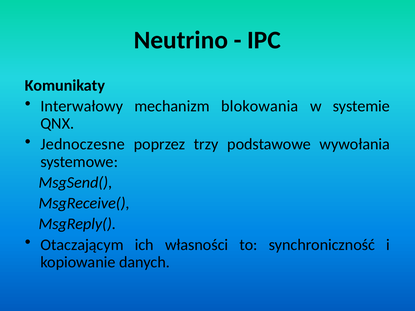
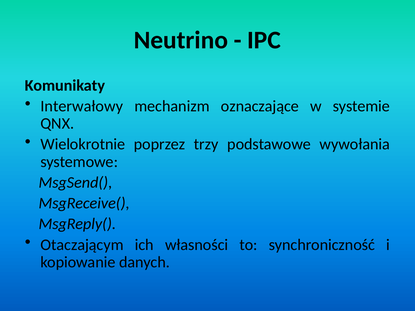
blokowania: blokowania -> oznaczające (260, 106)
Jednoczesne: Jednoczesne -> Wielokrotnie (83, 144)
